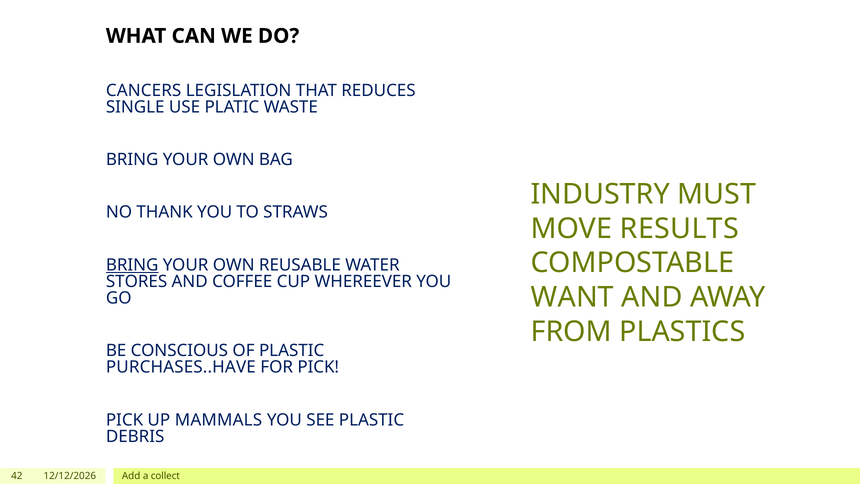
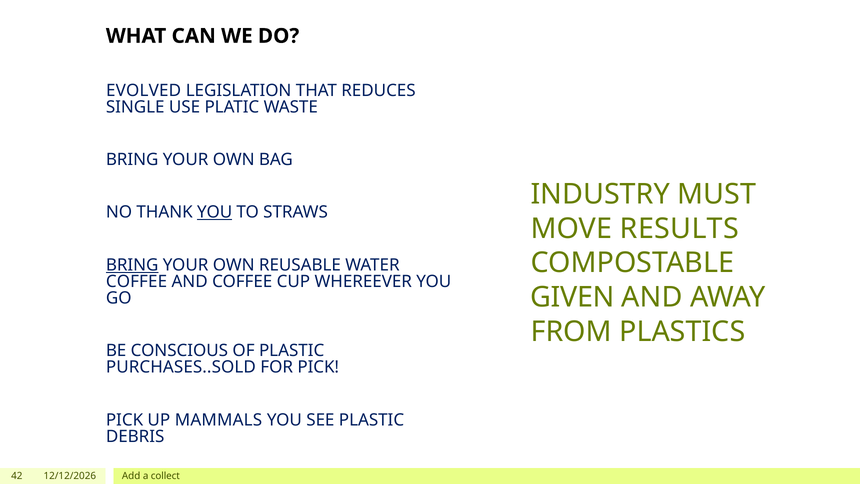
CANCERS: CANCERS -> EVOLVED (144, 90)
YOU underline: none -> present (215, 212)
STORES: STORES -> COFFEE (136, 281)
WANT: WANT -> GIVEN (573, 297)
PURCHASES..HAVE: PURCHASES..HAVE -> PURCHASES..SOLD (181, 367)
